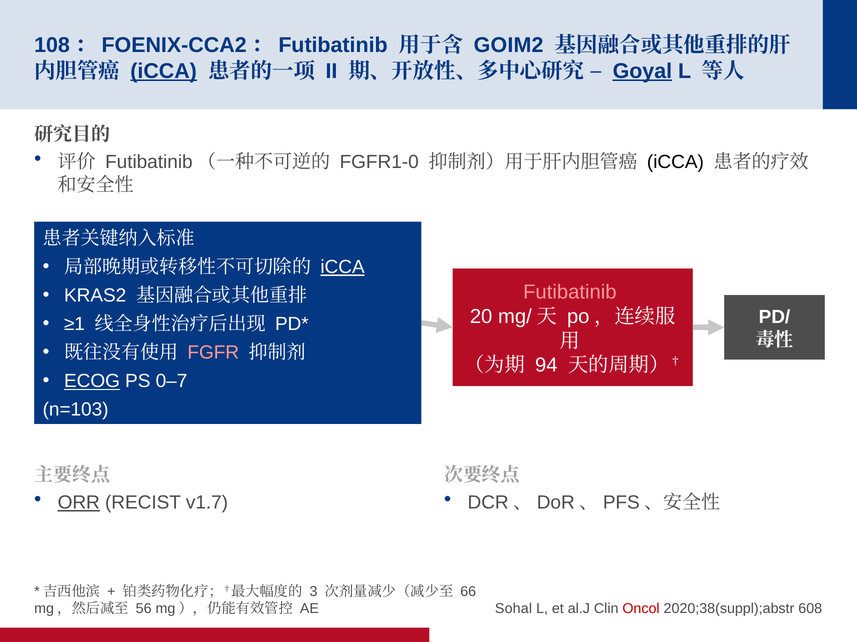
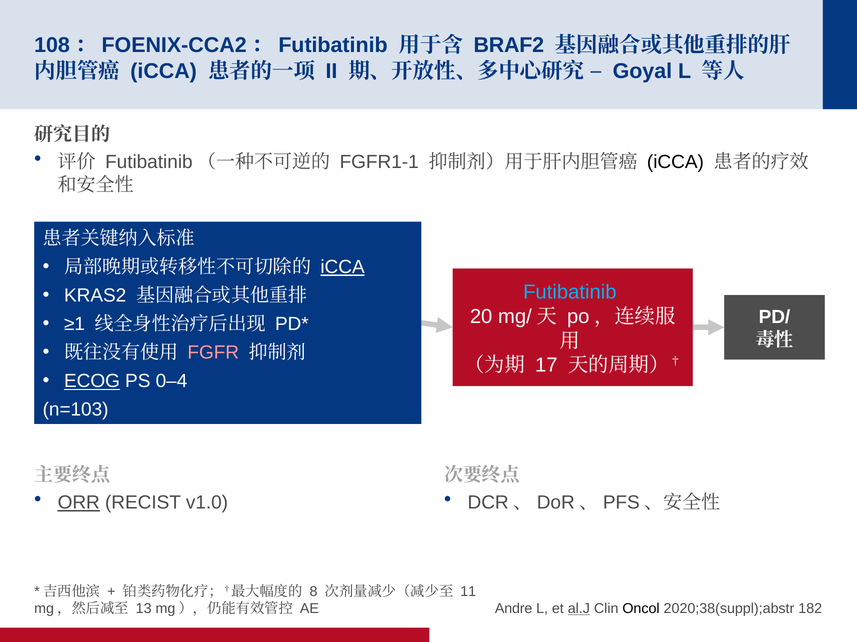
GOIM2: GOIM2 -> BRAF2 (509, 45)
iCCA underline: present -> none (164, 71)
Goyal underline: present -> none (642, 71)
FGFR1-0: FGFR1-0 -> FGFR1-1 (379, 162)
Futibatinib colour: pink -> light blue (570, 293)
94: 94 -> 17 (546, 366)
0–7: 0–7 -> 0–4 (171, 382)
v1.7: v1.7 -> v1.0 (207, 503)
3: 3 -> 8 (313, 592)
66: 66 -> 11 (468, 592)
56: 56 -> 13 (144, 609)
Sohal: Sohal -> Andre (514, 609)
al.J underline: none -> present (579, 609)
Oncol colour: red -> black (641, 609)
608: 608 -> 182 (810, 609)
